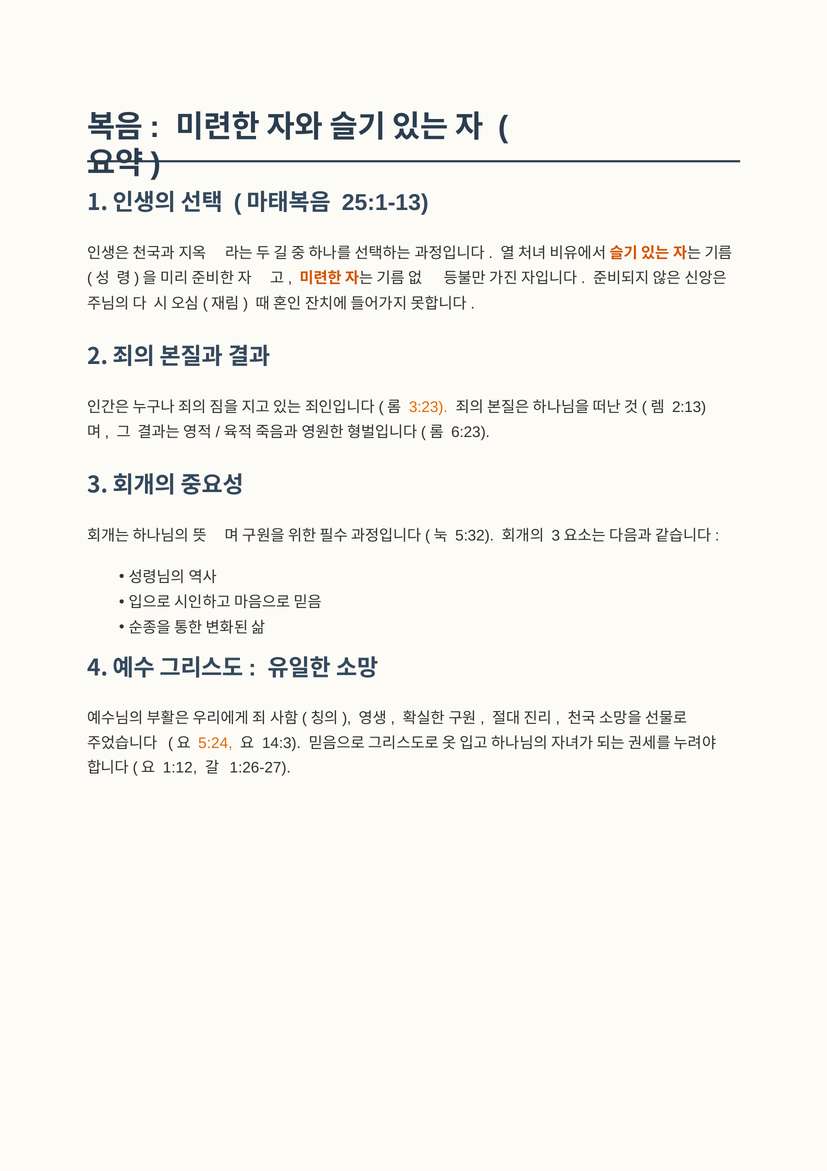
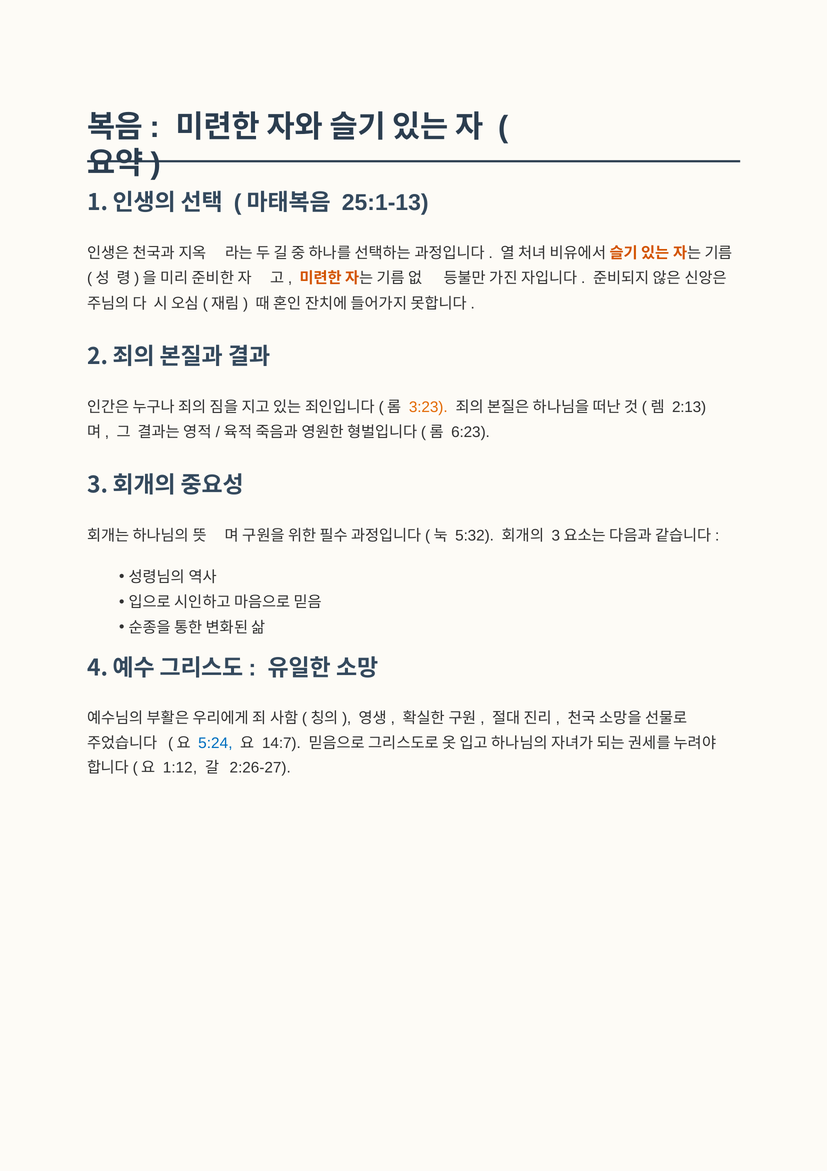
5:24 colour: orange -> blue (215, 743)
14:3: 14:3 -> 14:7 (281, 743)
1:26-27: 1:26-27 -> 2:26-27 (260, 767)
